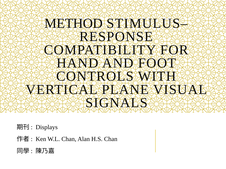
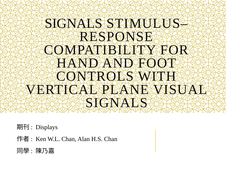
METHOD: METHOD -> SIGNALS (74, 23)
